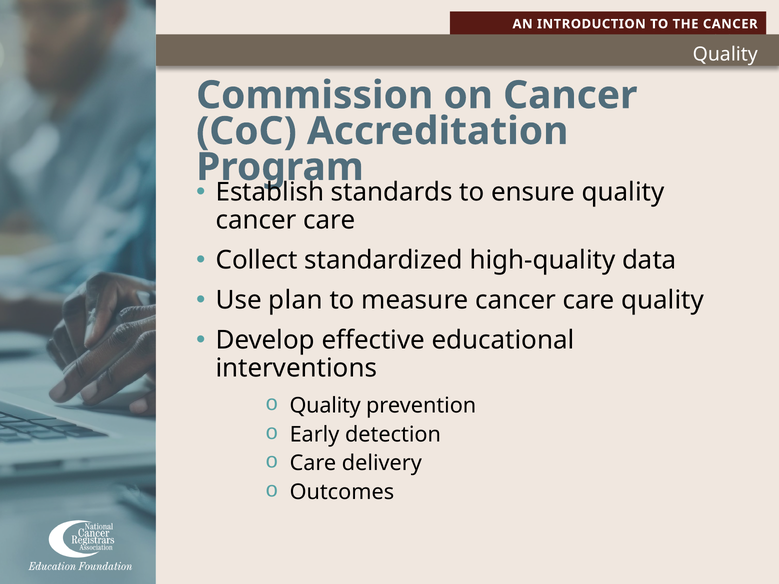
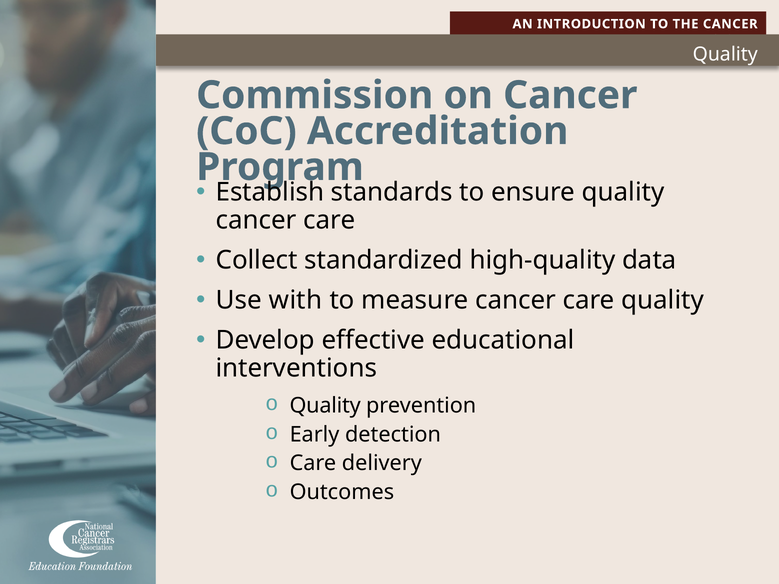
plan: plan -> with (296, 300)
